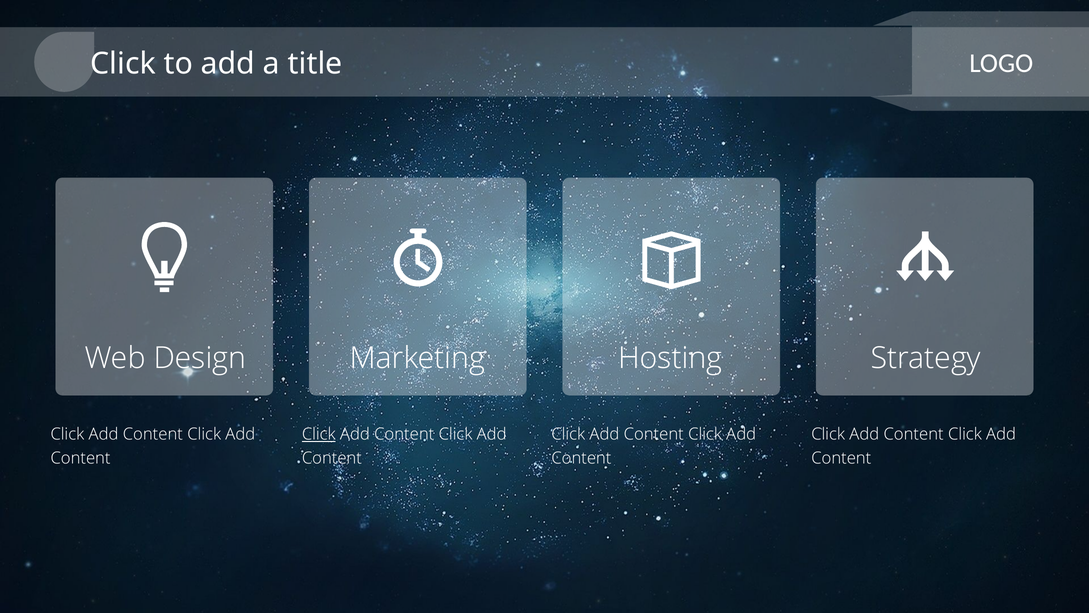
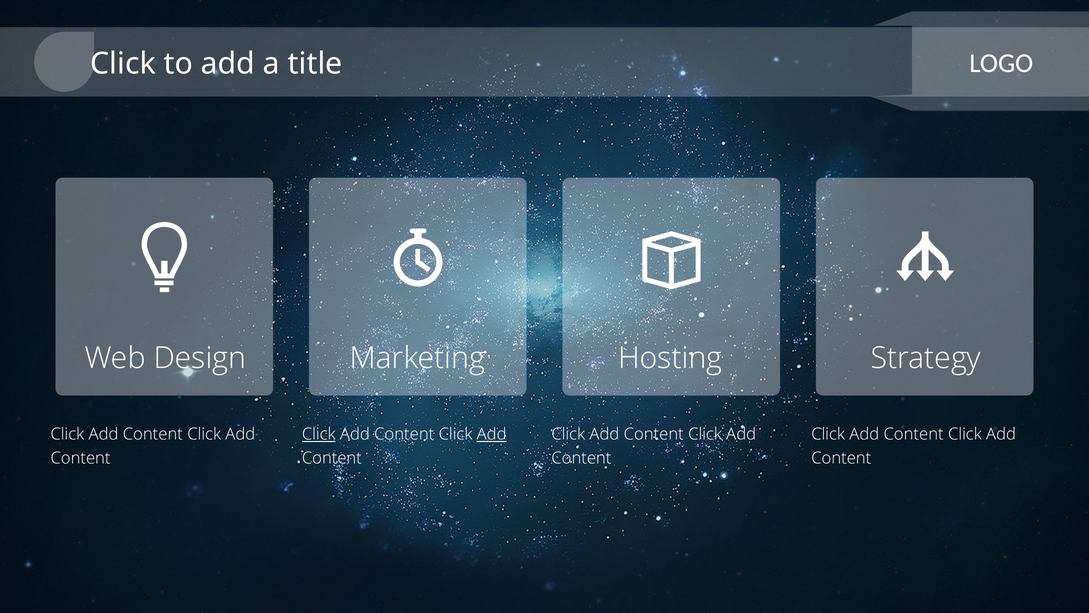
Add underline: none -> present (492, 434)
